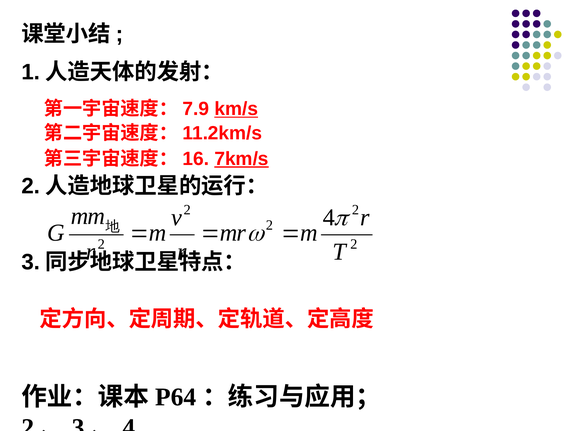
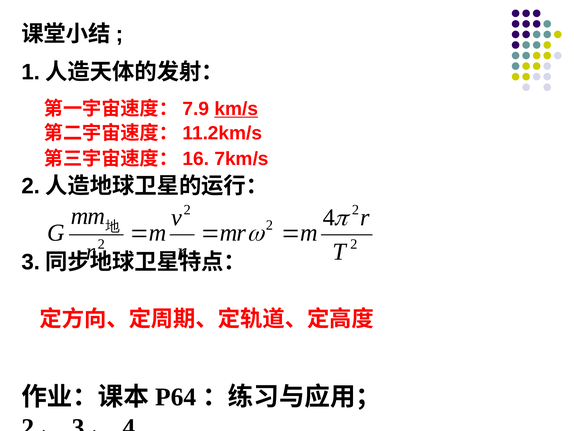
7km/s underline: present -> none (241, 159)
